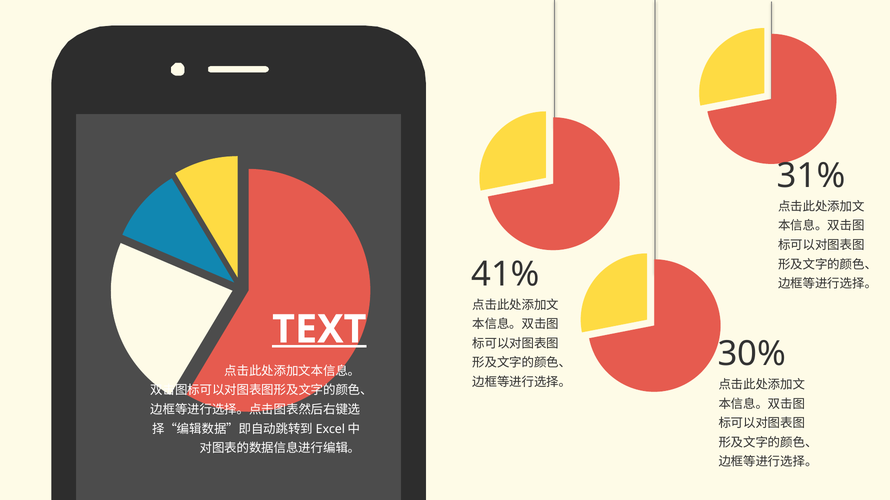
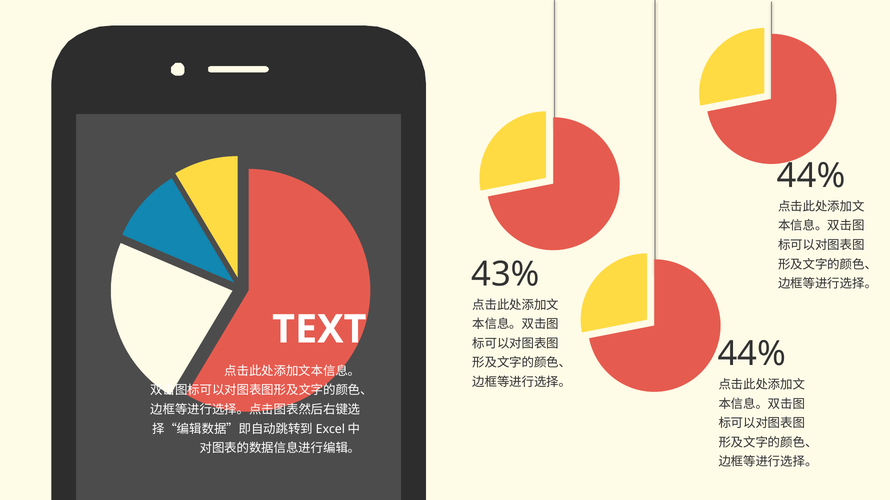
31%: 31% -> 44% (811, 176)
41%: 41% -> 43% (505, 274)
TEXT underline: present -> none (319, 330)
30%: 30% -> 44% (752, 354)
